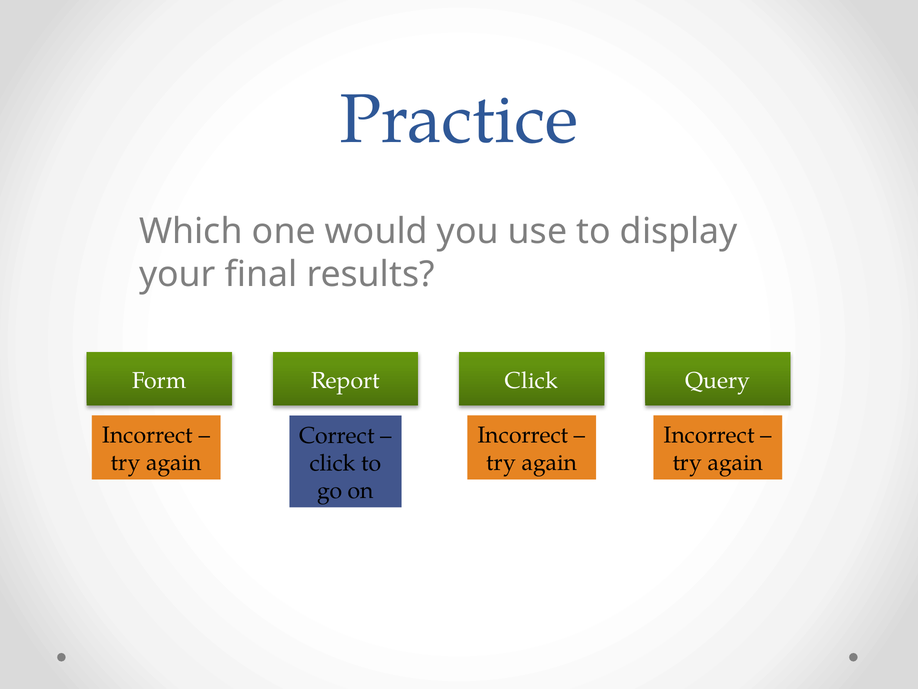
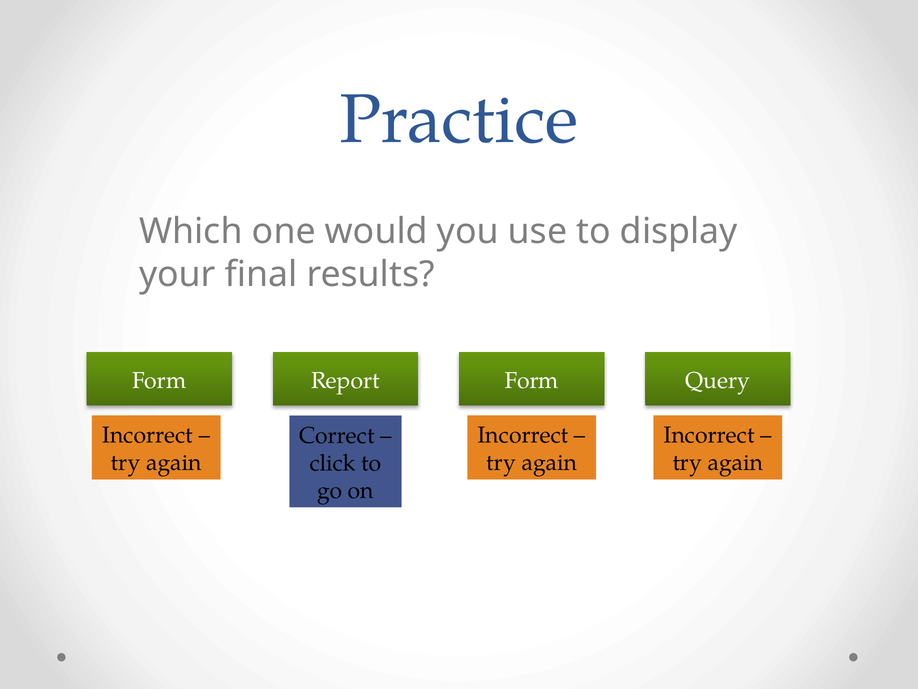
Report Click: Click -> Form (532, 380)
